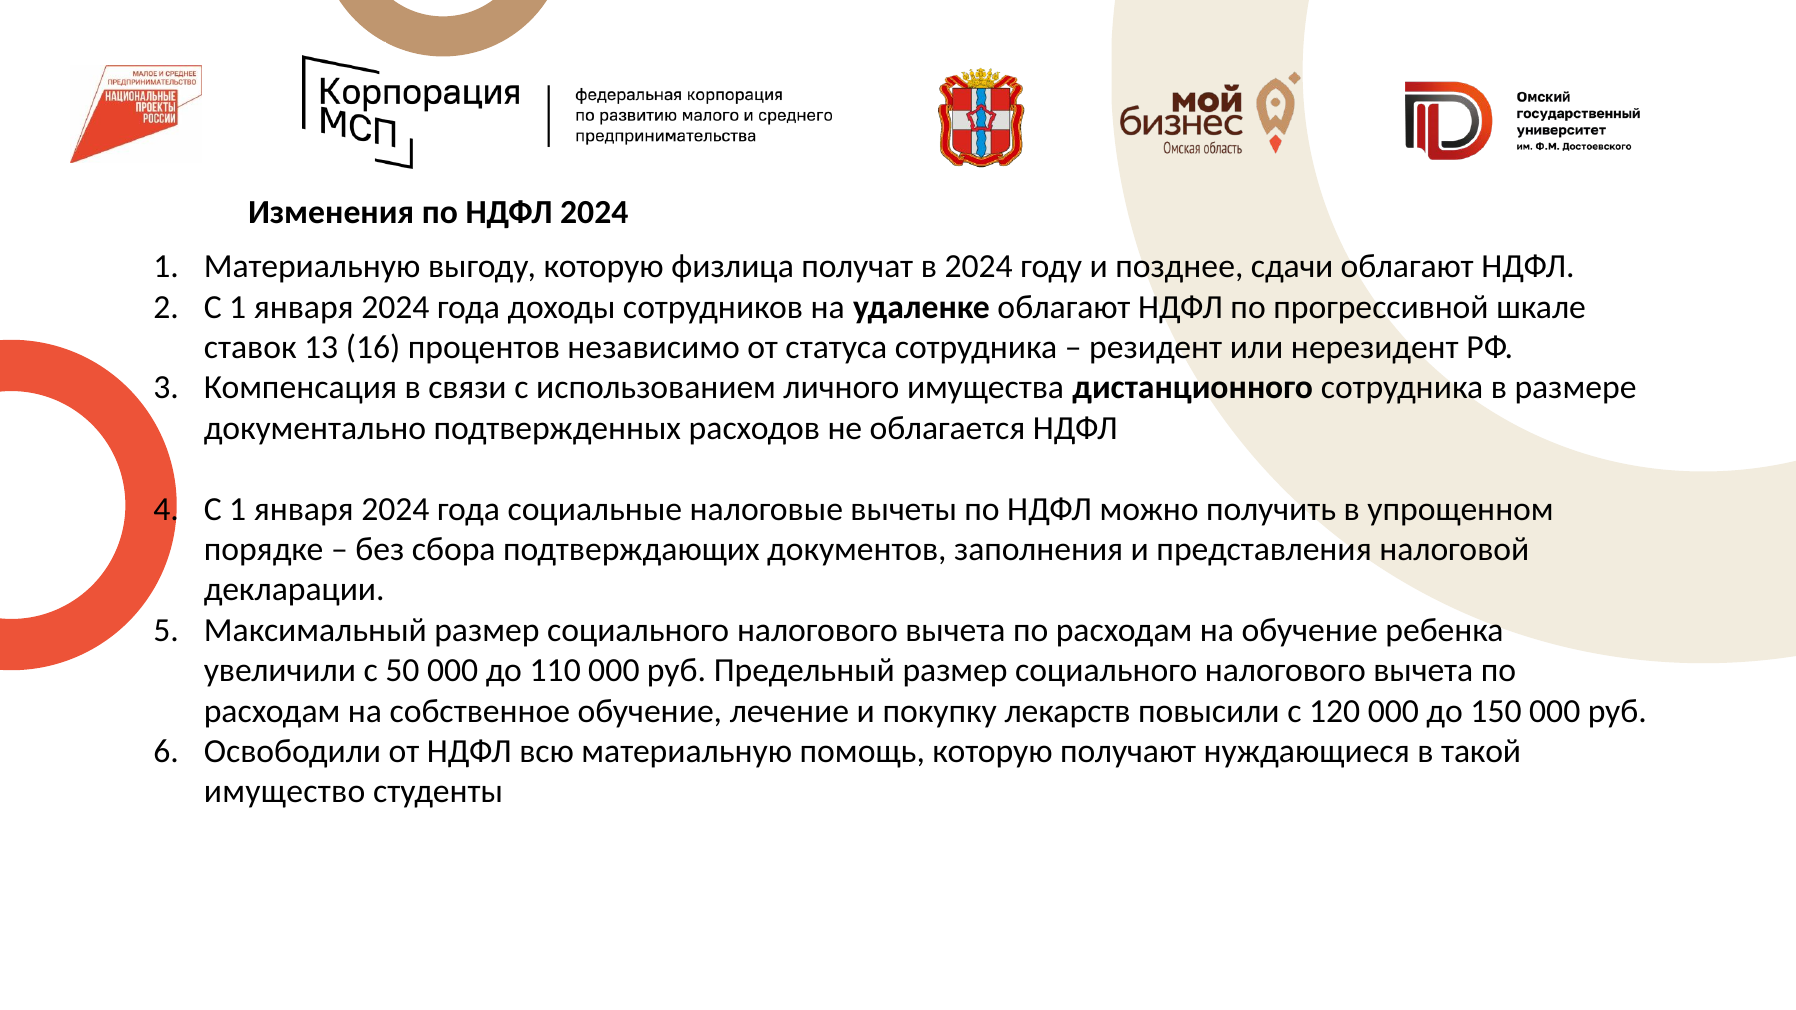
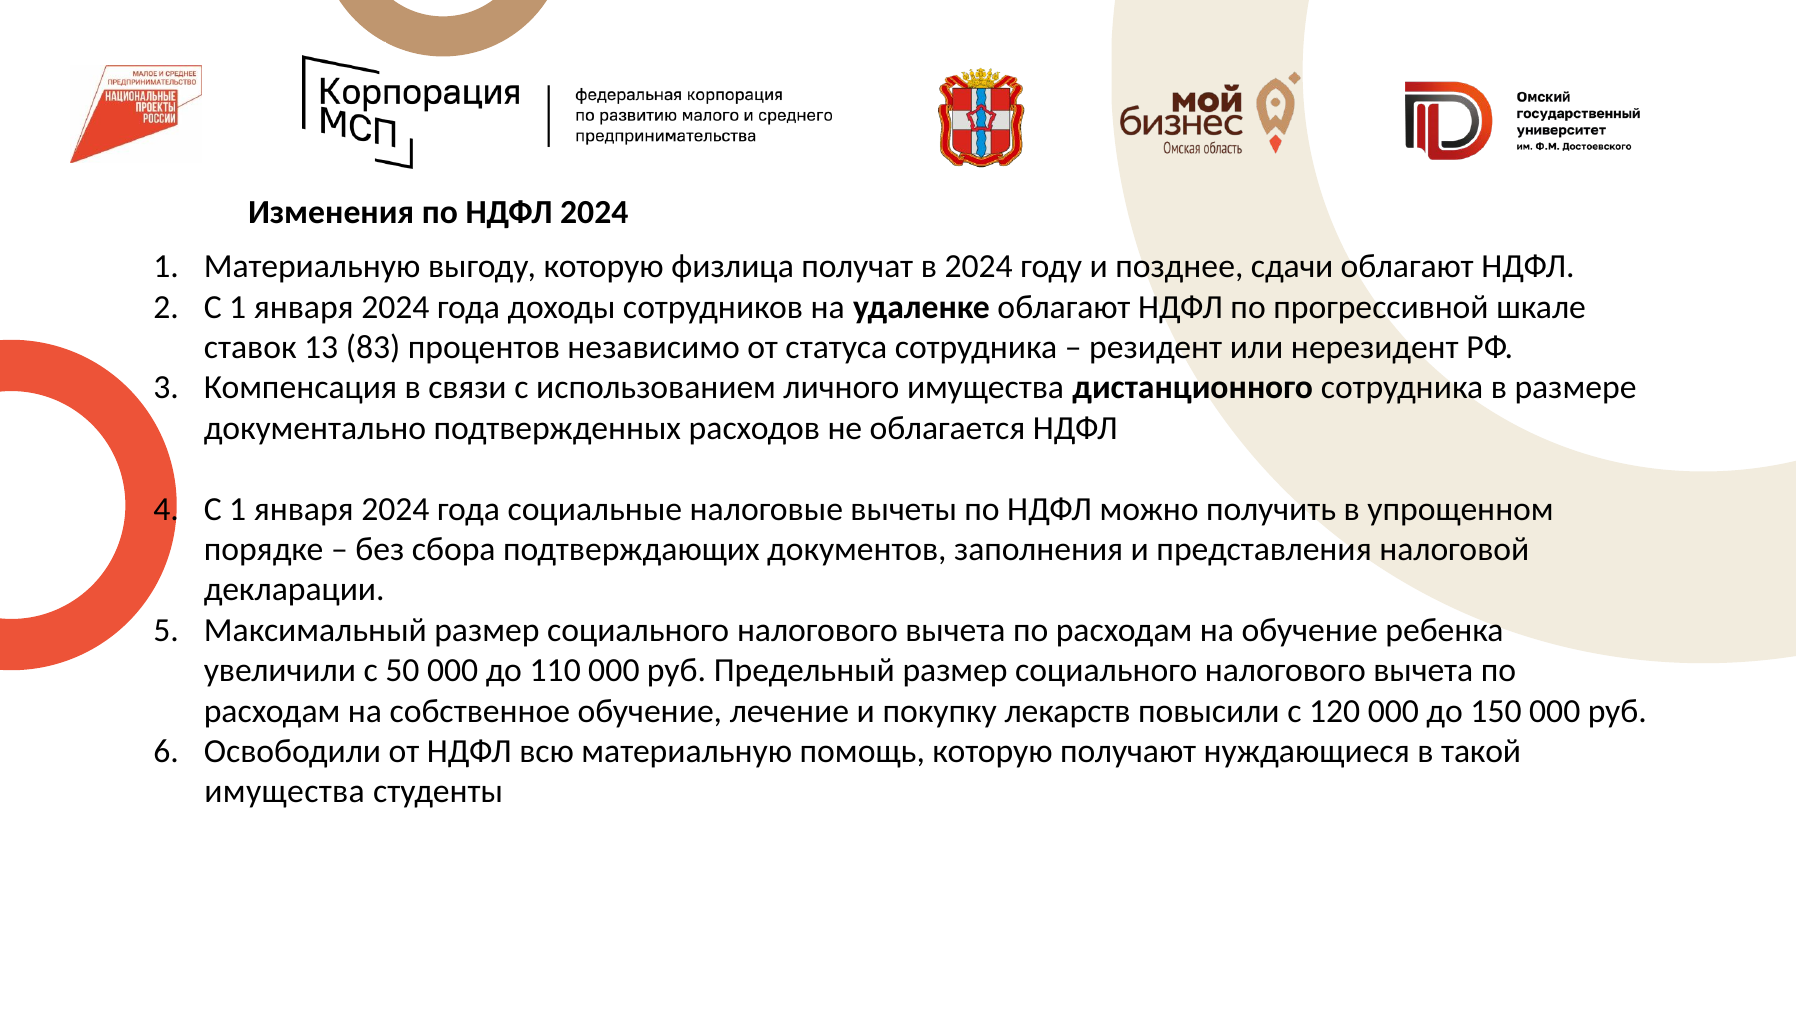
16: 16 -> 83 (373, 347)
имущество: имущество -> имущества (285, 792)
